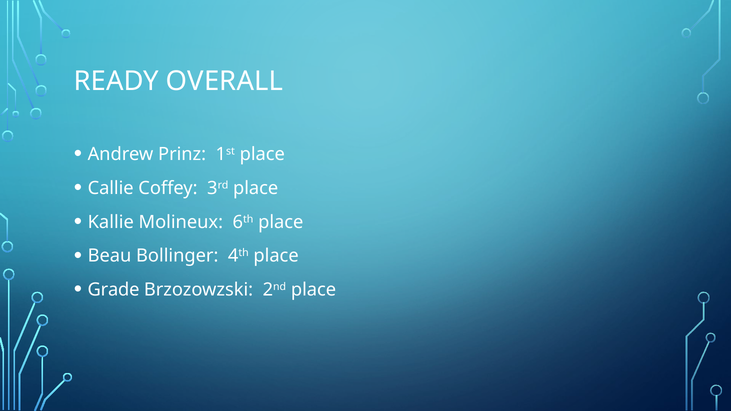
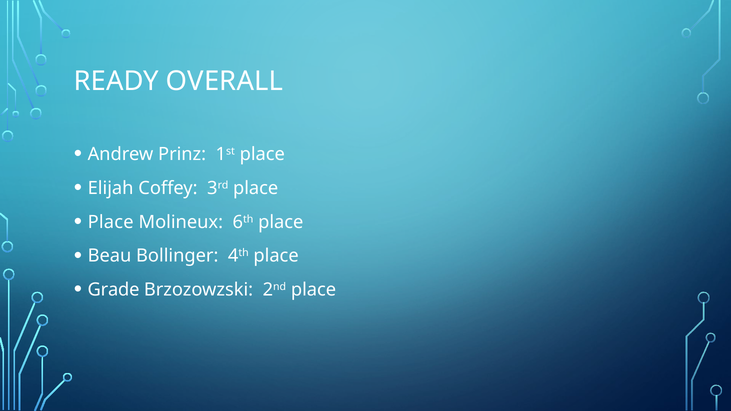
Callie: Callie -> Elijah (111, 188)
Kallie: Kallie -> Place (111, 222)
